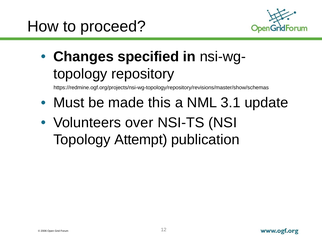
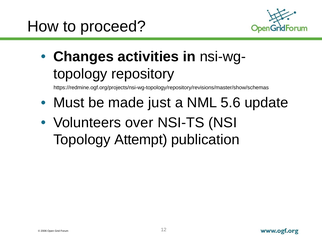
specified: specified -> activities (148, 57)
this: this -> just (159, 103)
3.1: 3.1 -> 5.6 (231, 103)
